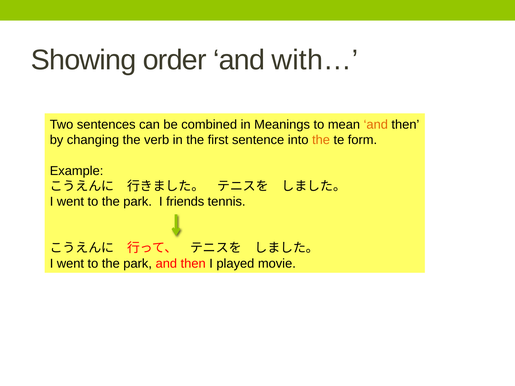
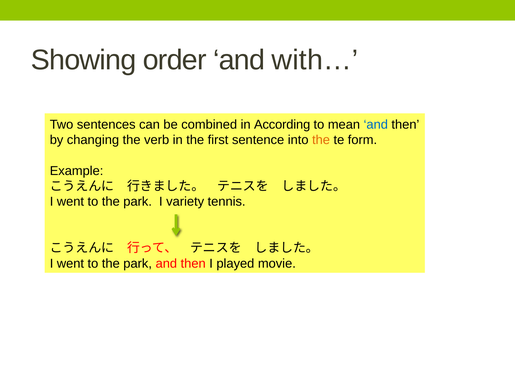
Meanings: Meanings -> According (282, 125)
and colour: orange -> blue (376, 125)
friends: friends -> variety (185, 202)
